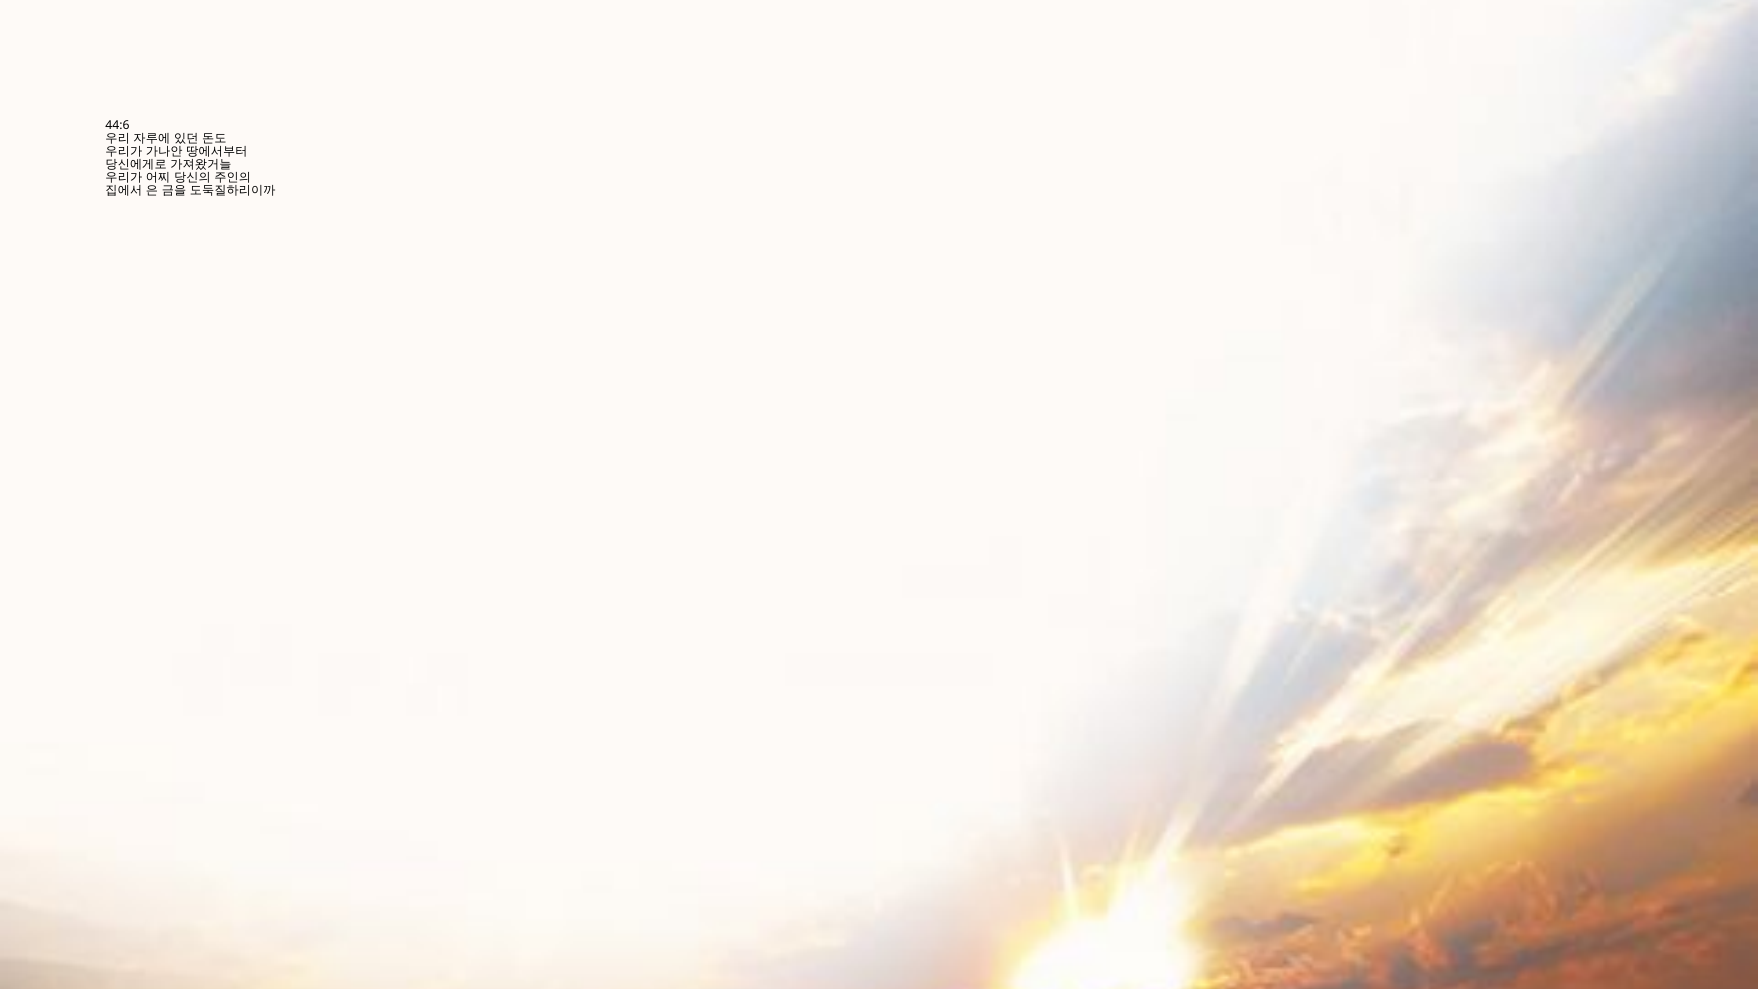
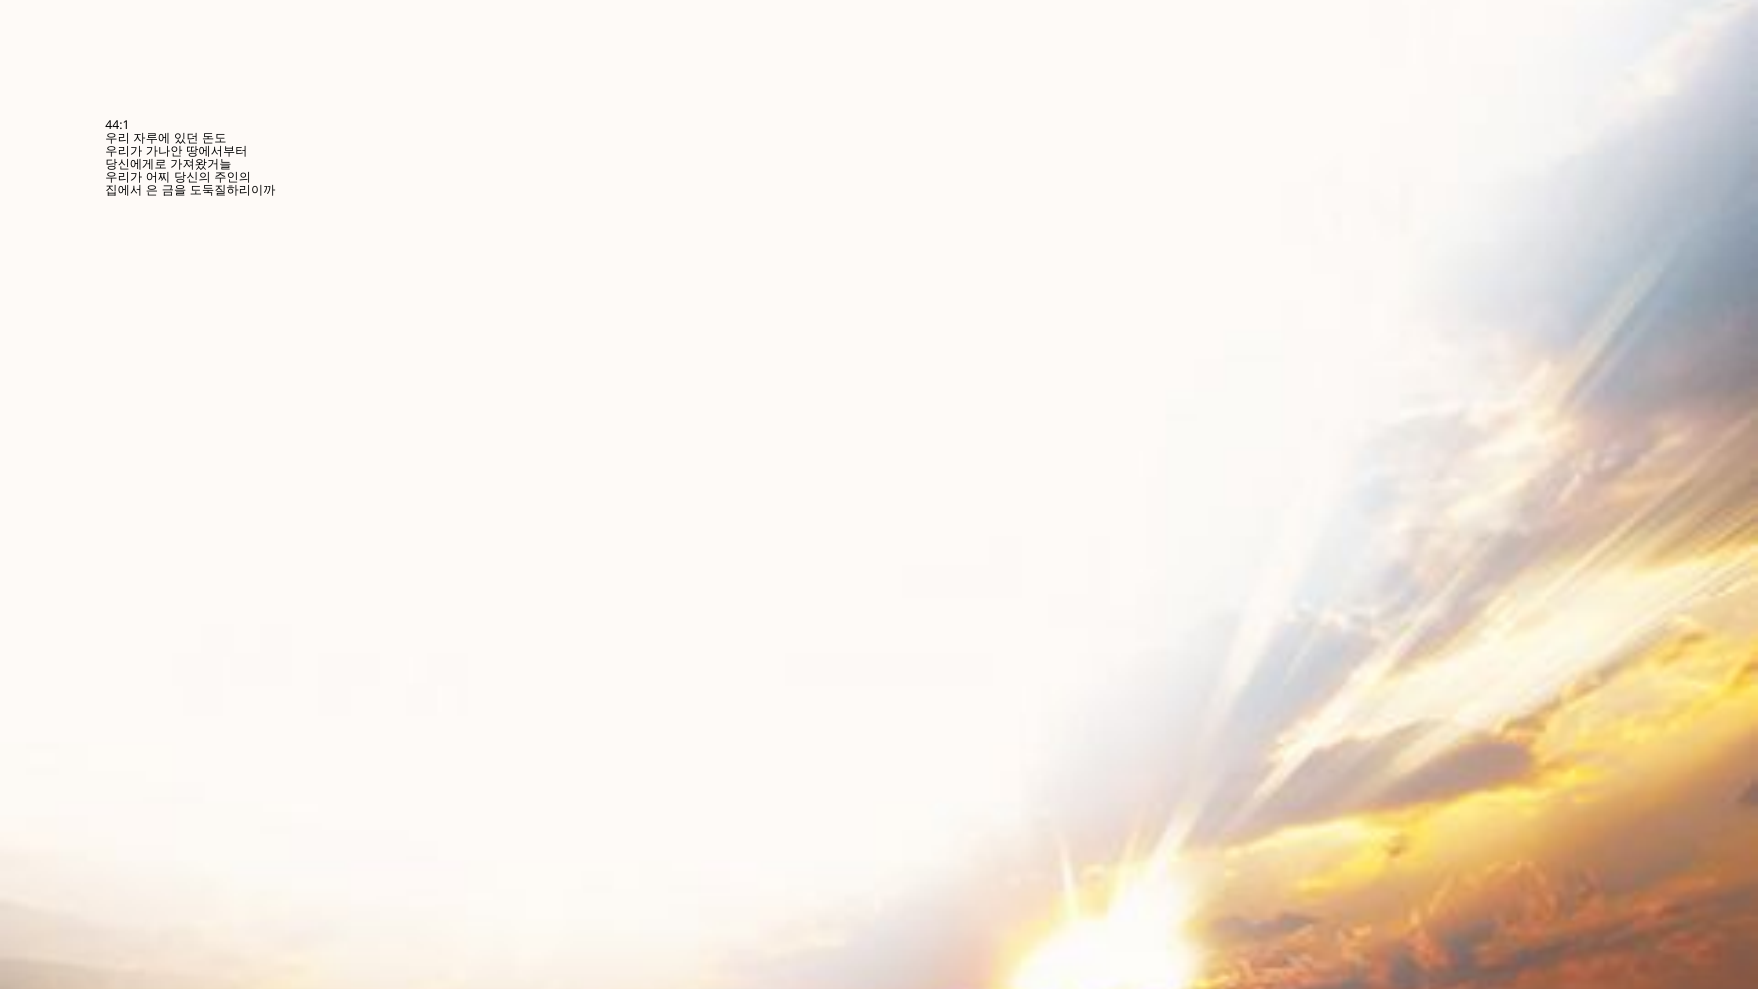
44:6: 44:6 -> 44:1 (118, 125)
